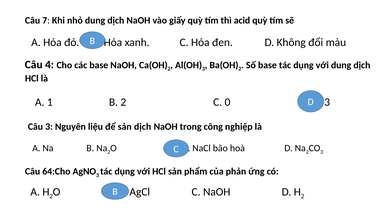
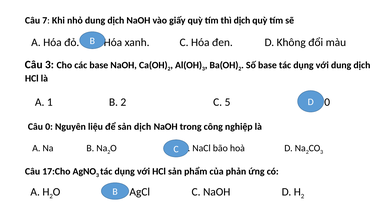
thì acid: acid -> dịch (242, 20)
Câu 4: 4 -> 3 (50, 64)
0: 0 -> 5 (228, 102)
3: 3 -> 0 (327, 102)
Câu 3: 3 -> 0 (49, 127)
64:Cho: 64:Cho -> 17:Cho (56, 171)
